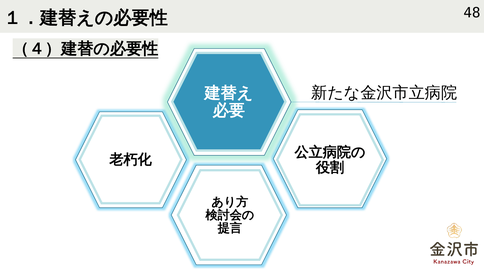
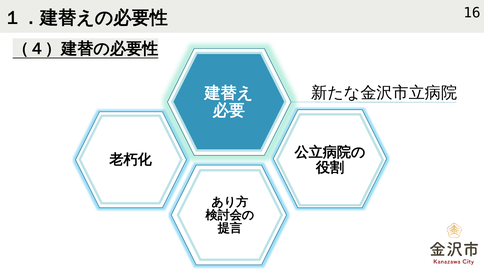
48: 48 -> 16 (472, 13)
